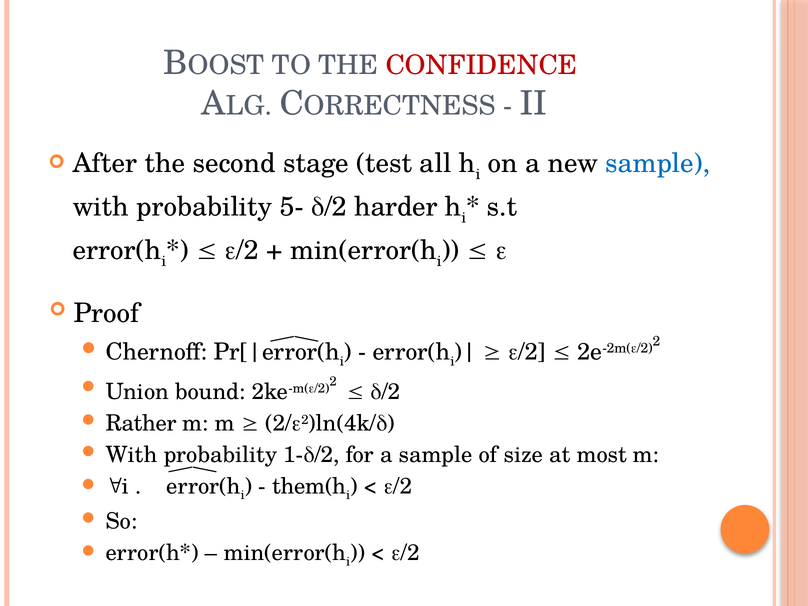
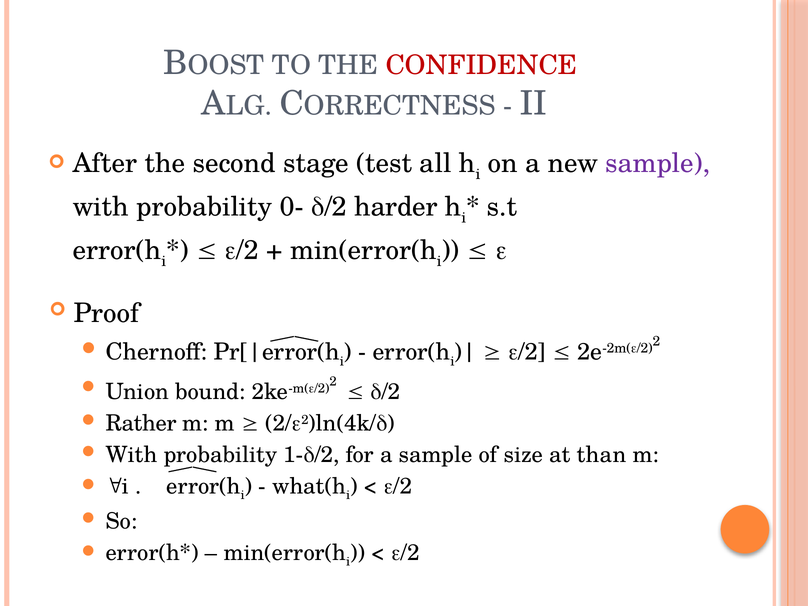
sample colour: blue -> purple (658, 163)
5-: 5- -> 0- (292, 207)
most: most -> than (602, 455)
them(h: them(h -> what(h (309, 486)
